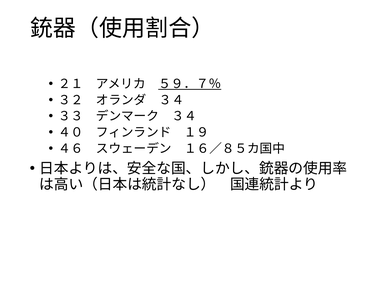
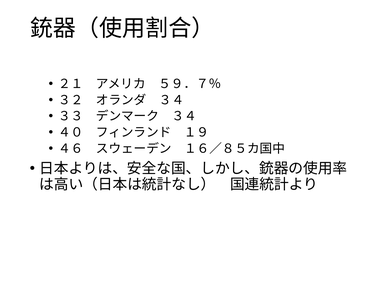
５９．７％ underline: present -> none (190, 84)
